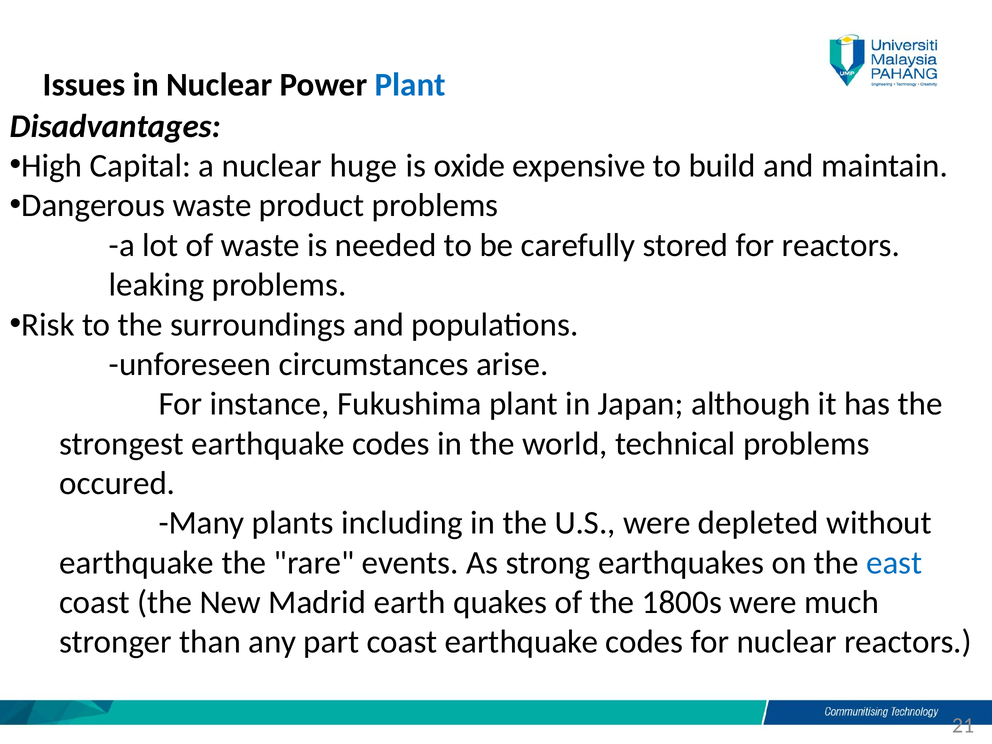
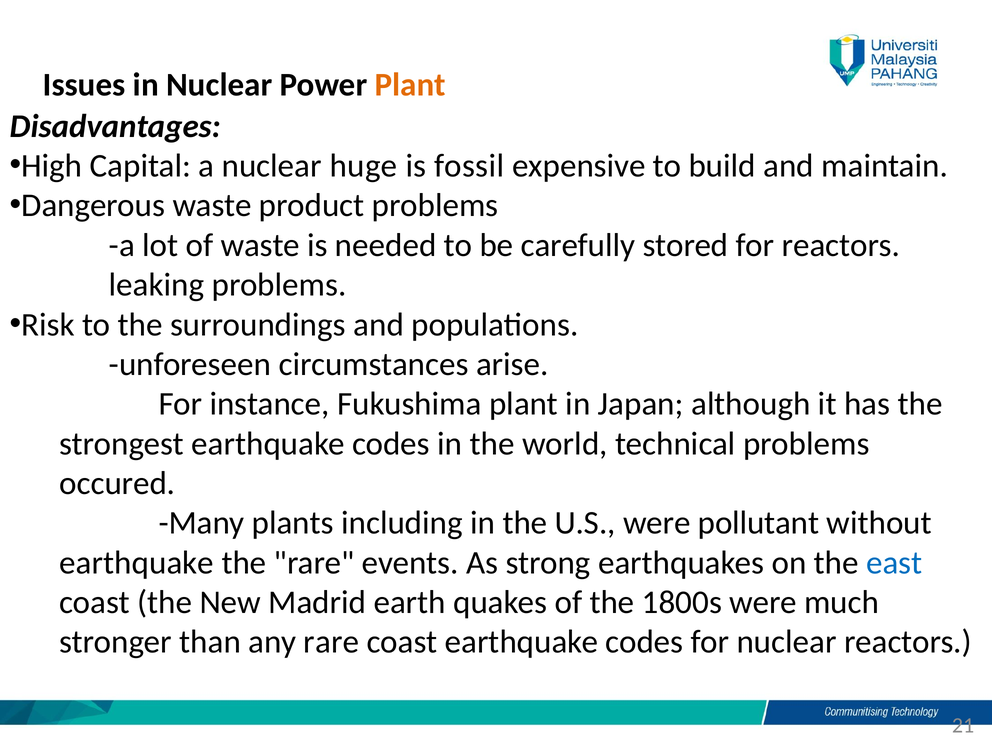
Plant colour: blue -> orange (410, 85)
oxide: oxide -> fossil (469, 166)
depleted: depleted -> pollutant (759, 523)
any part: part -> rare (331, 642)
